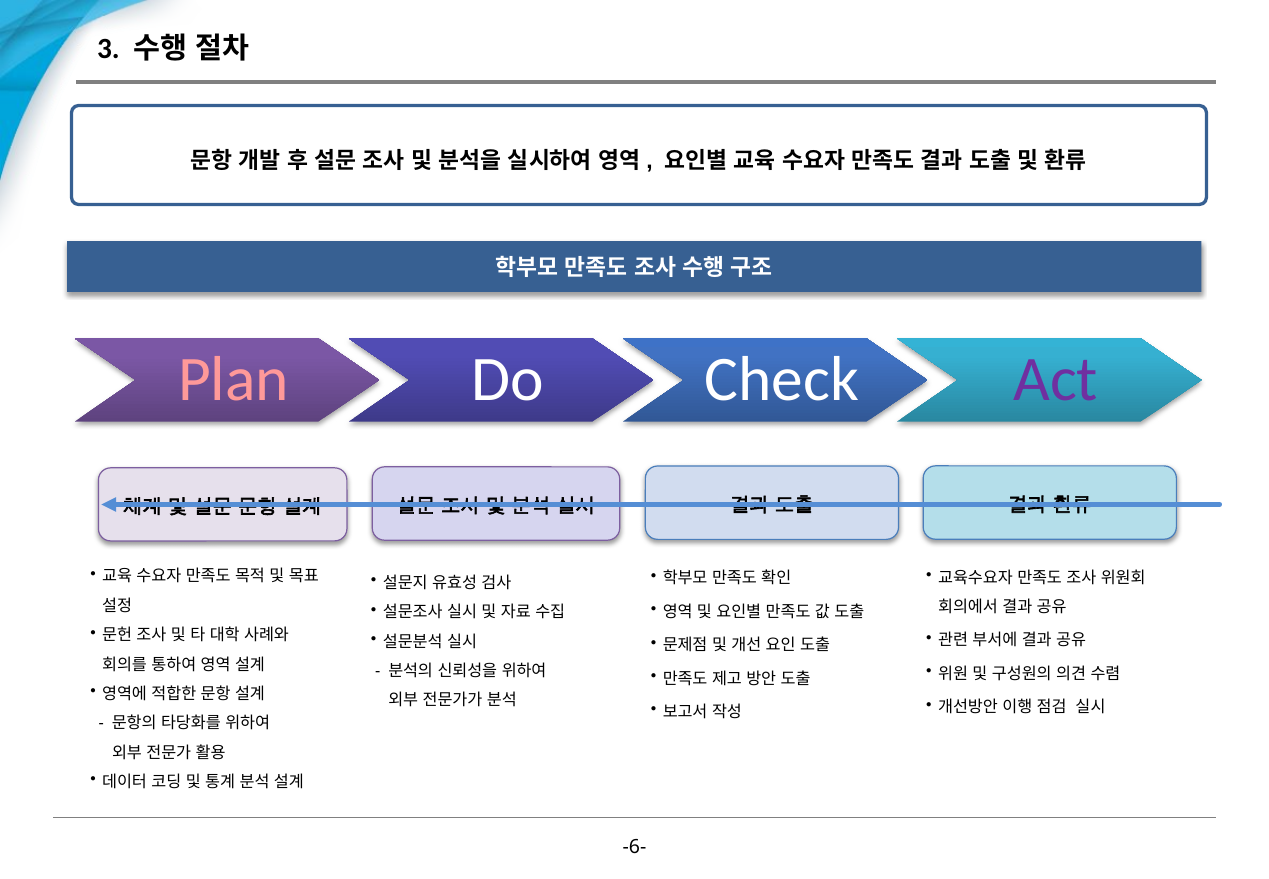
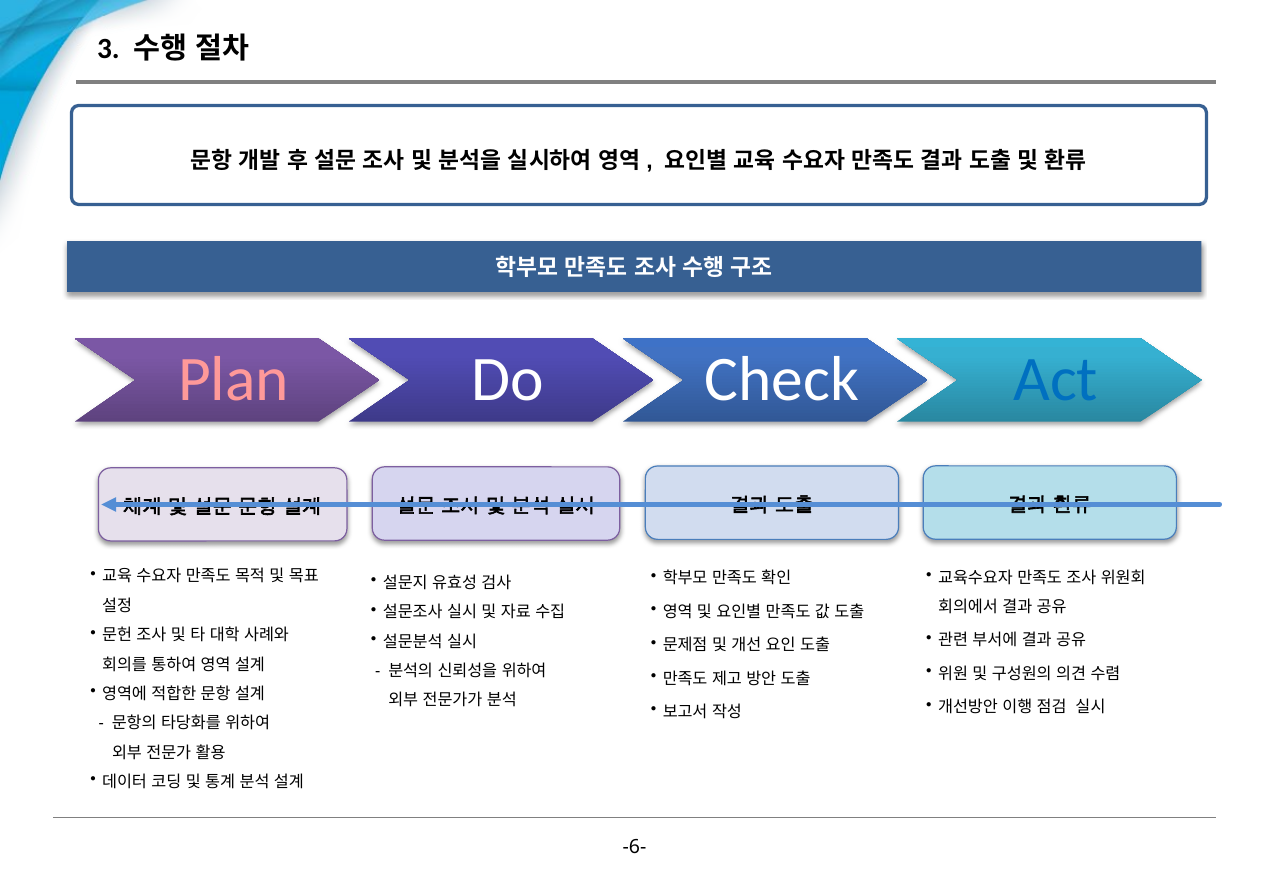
Act colour: purple -> blue (1056, 379)
